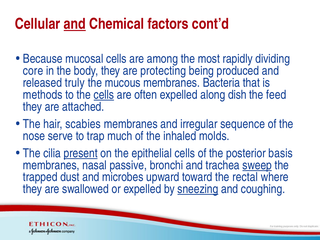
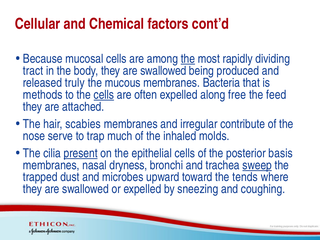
and underline: present -> none (75, 24)
the underline: none -> present (188, 59)
core: core -> tract (33, 71)
body they are protecting: protecting -> swallowed (163, 71)
dish: dish -> free (237, 95)
sequence: sequence -> contribute (243, 124)
passive: passive -> dryness (128, 165)
rectal: rectal -> tends (245, 177)
sneezing underline: present -> none (198, 189)
